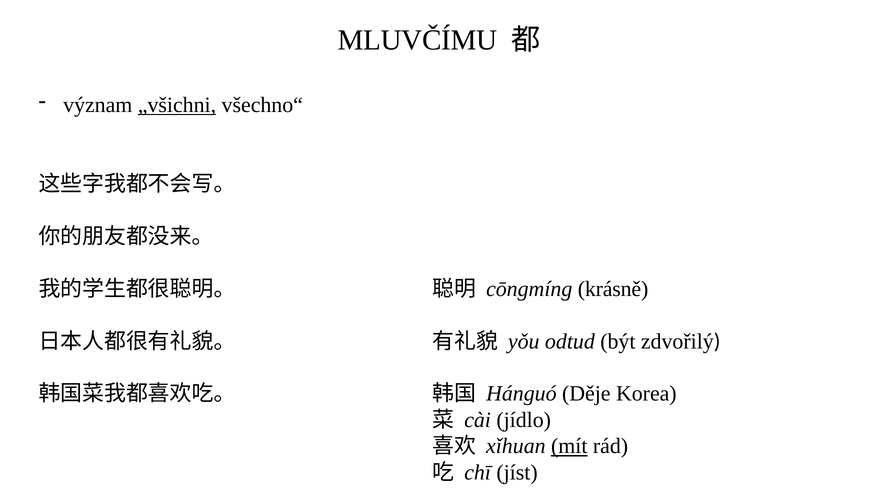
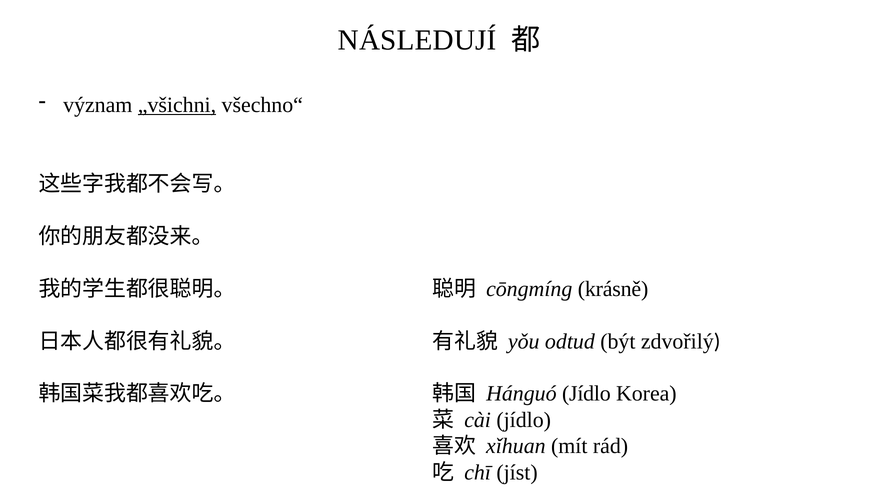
MLUVČÍMU: MLUVČÍMU -> NÁSLEDUJÍ (417, 40)
Hánguó Děje: Děje -> Jídlo (586, 394)
mít underline: present -> none (569, 446)
